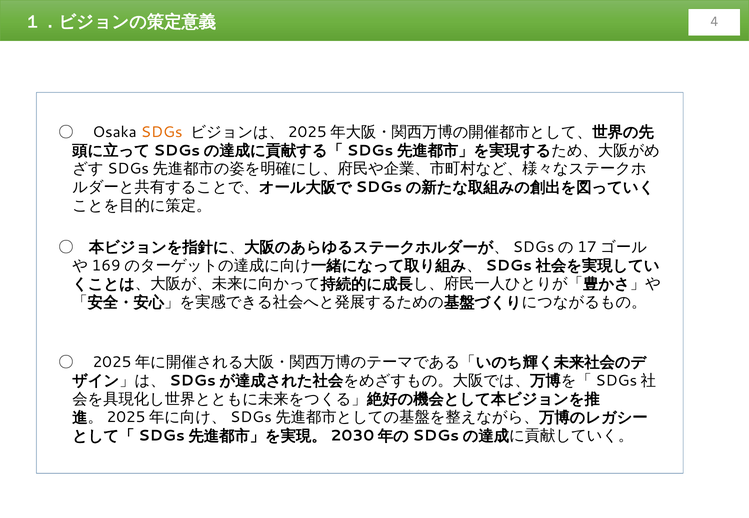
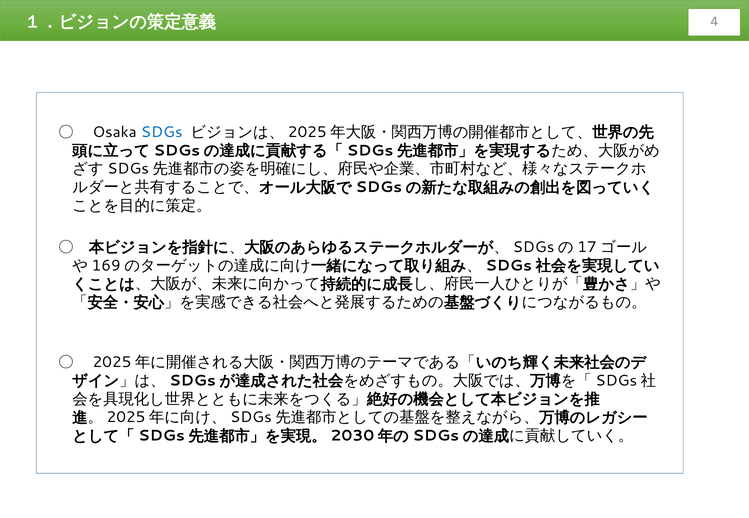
SDGs colour: orange -> blue (162, 132)
